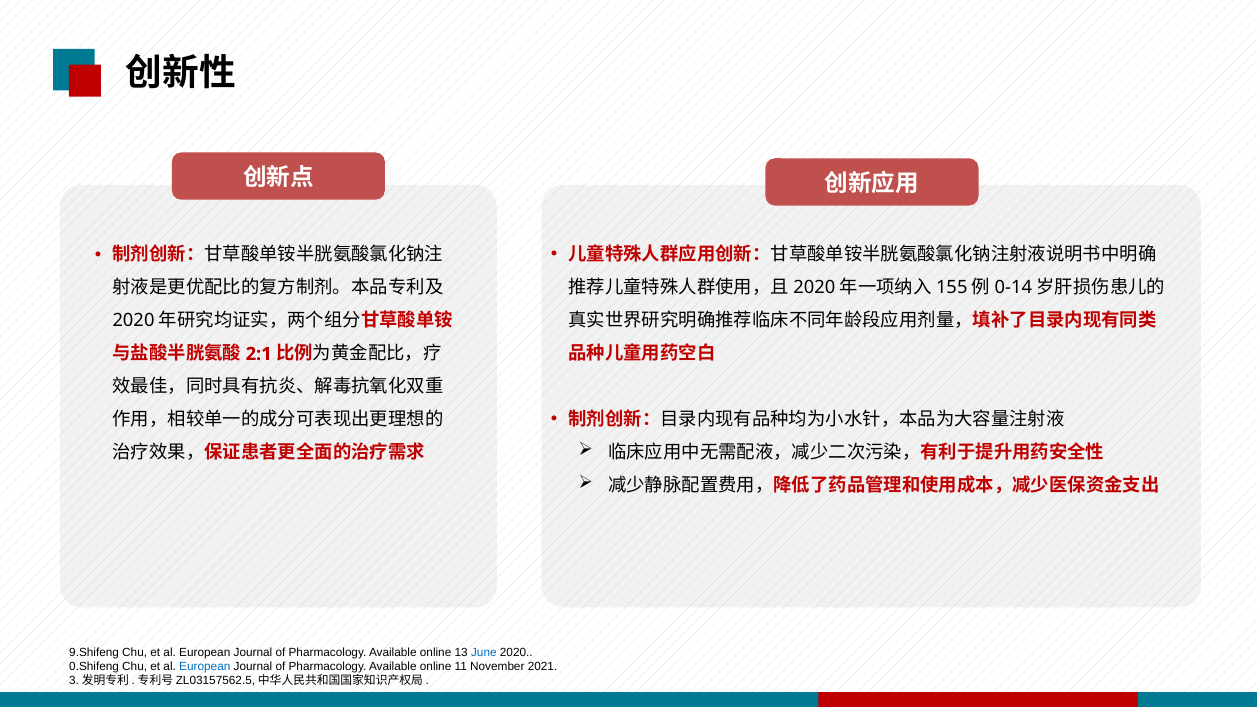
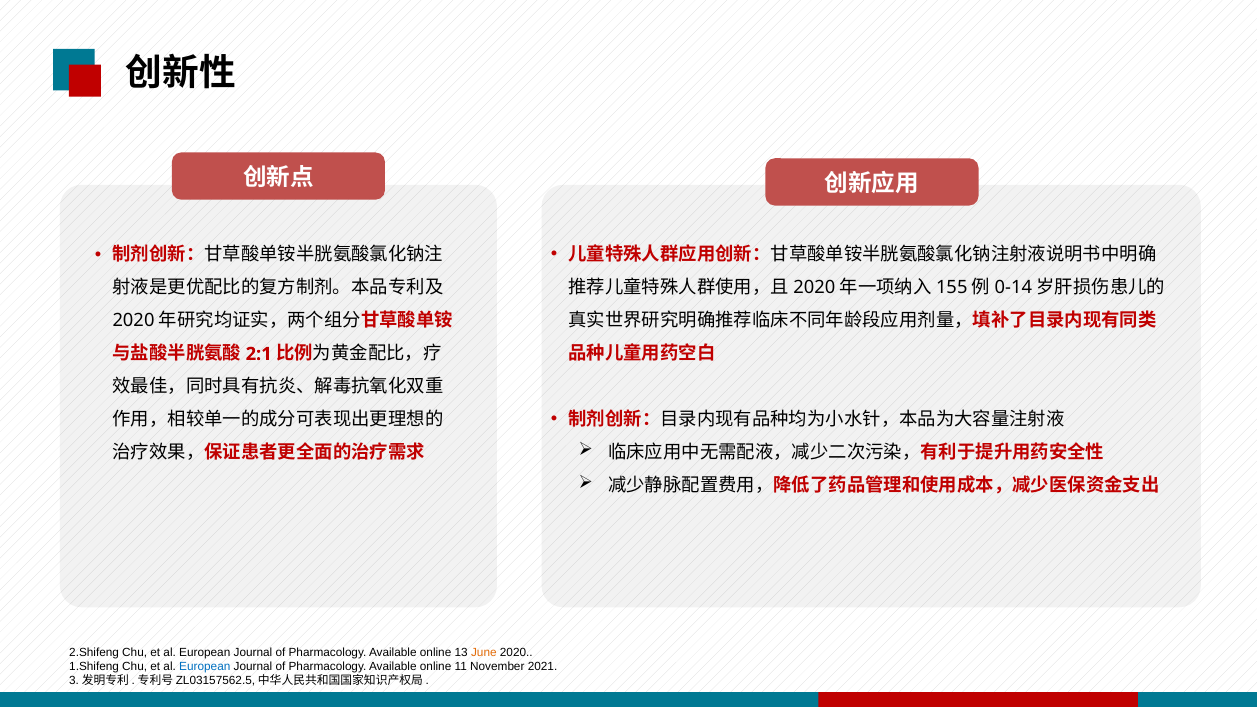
9.Shifeng: 9.Shifeng -> 2.Shifeng (94, 652)
June colour: blue -> orange (484, 652)
0.Shifeng: 0.Shifeng -> 1.Shifeng (94, 666)
